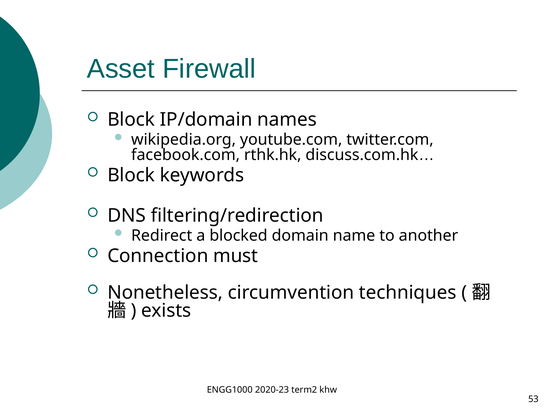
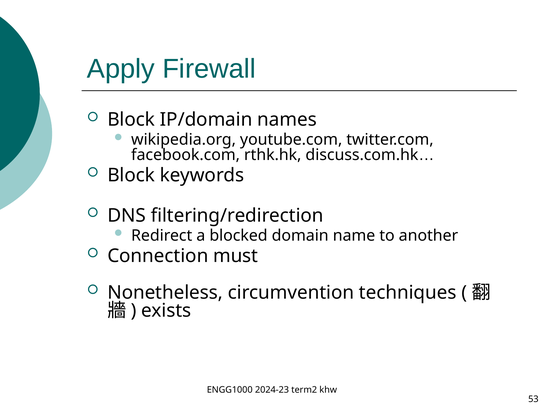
Asset: Asset -> Apply (121, 69)
2020-23: 2020-23 -> 2024-23 (272, 390)
